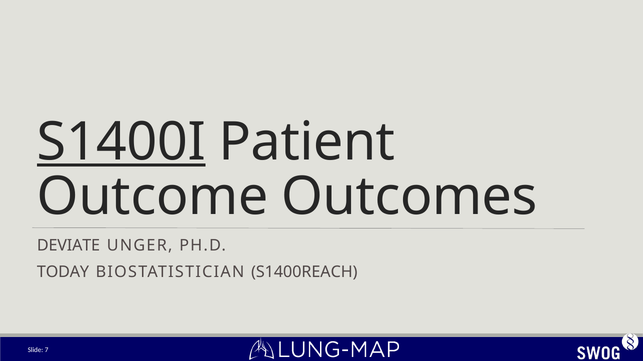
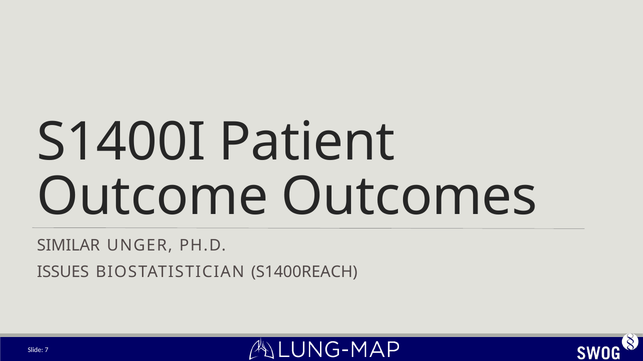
S1400I underline: present -> none (121, 142)
DEVIATE: DEVIATE -> SIMILAR (68, 246)
TODAY: TODAY -> ISSUES (63, 273)
